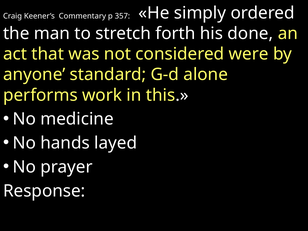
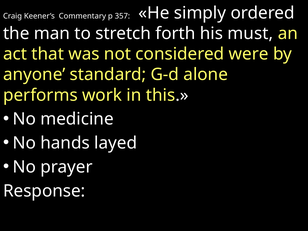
done: done -> must (250, 34)
